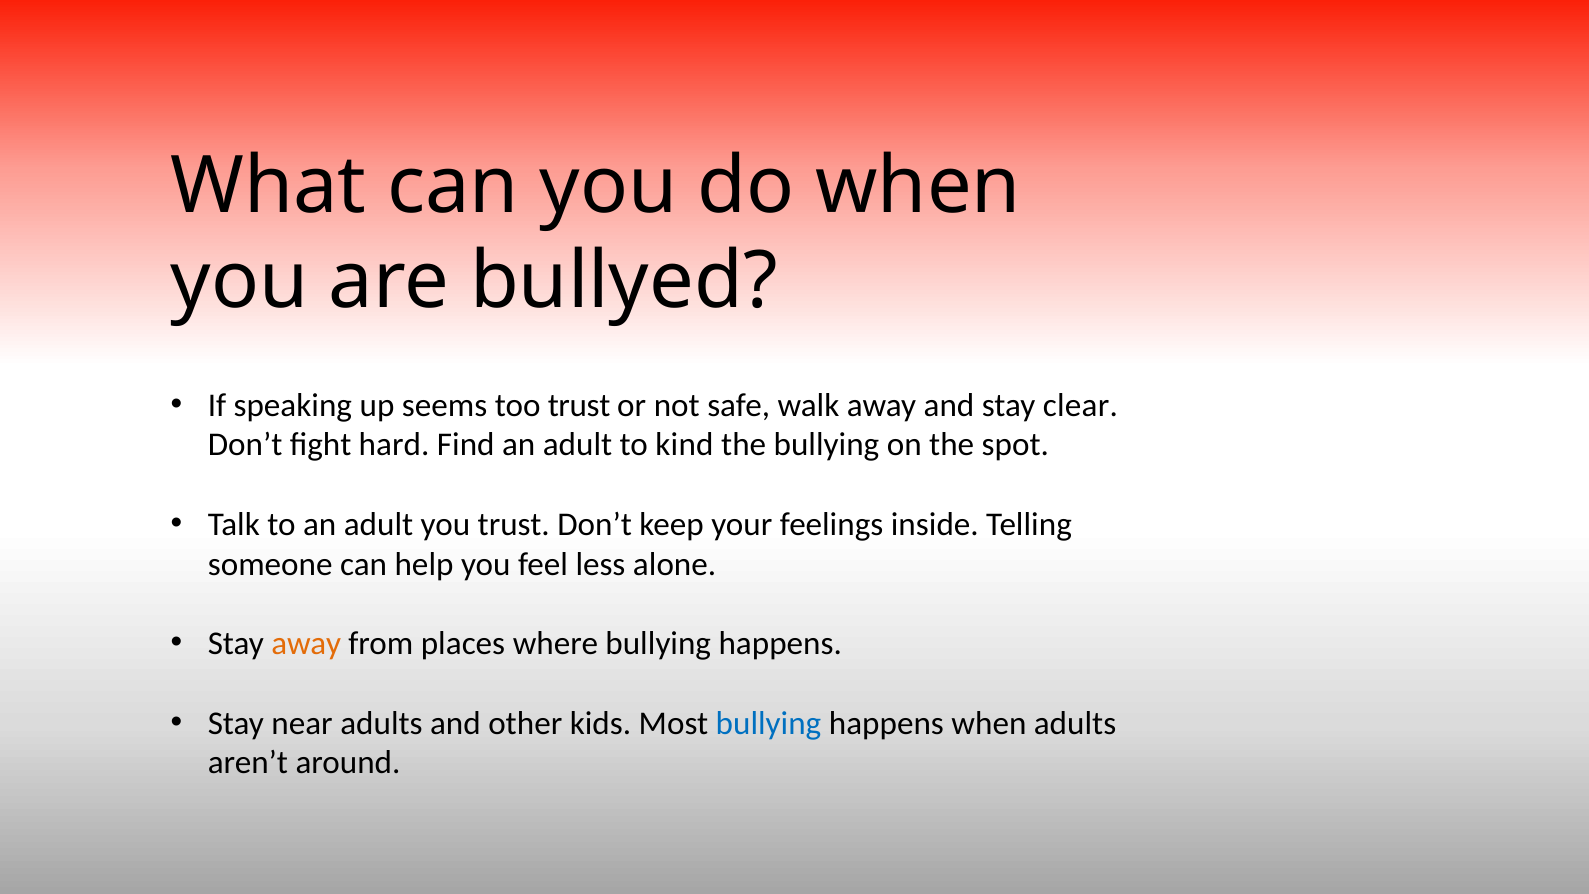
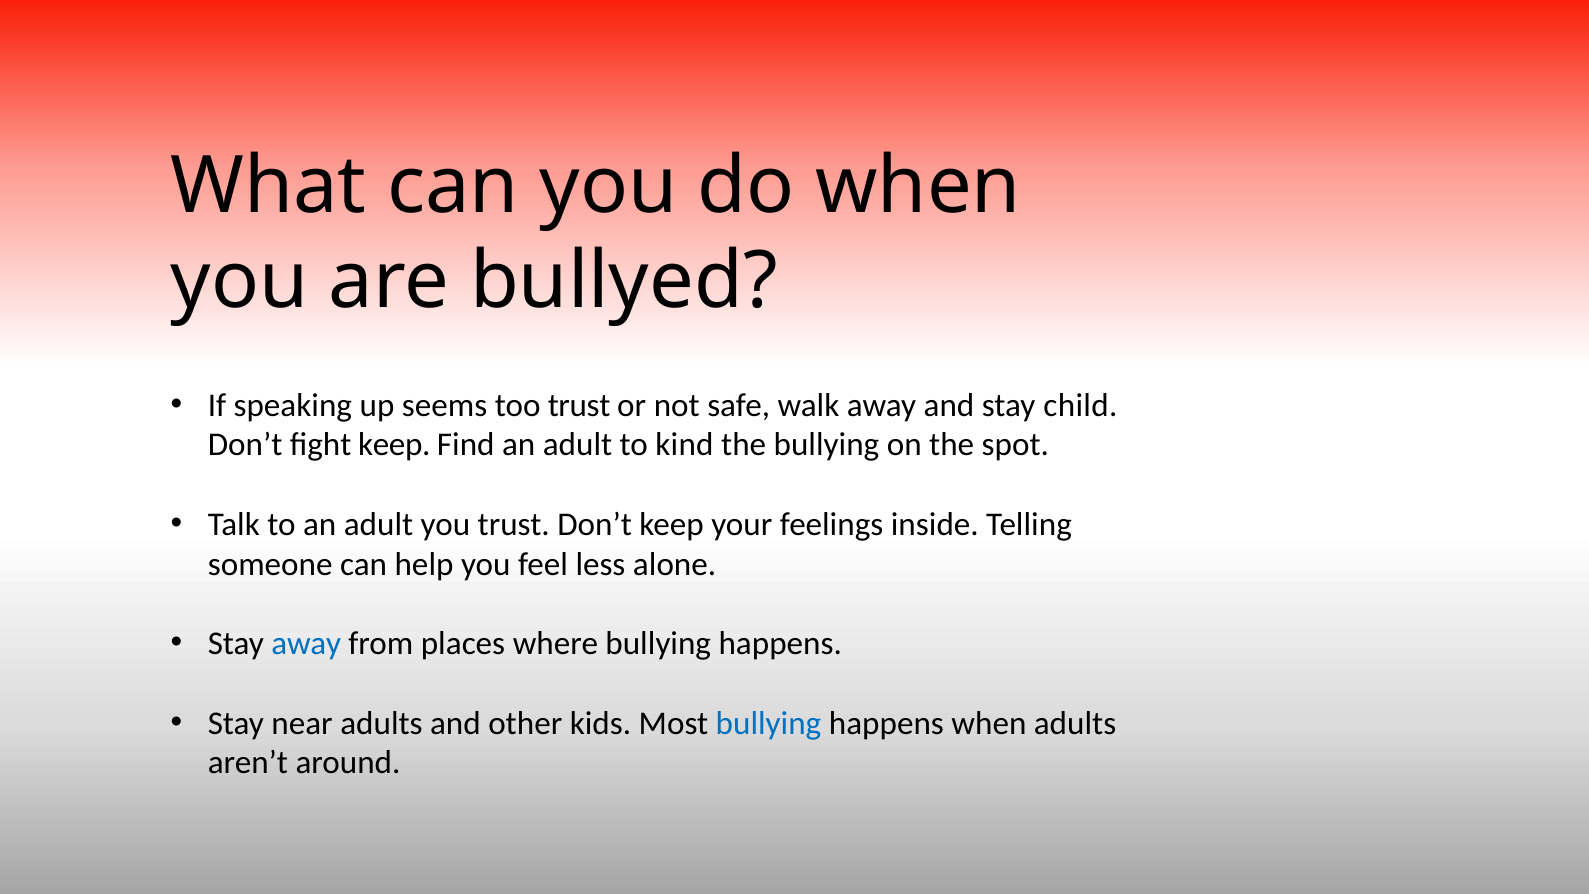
clear: clear -> child (1080, 405)
fight hard: hard -> keep (394, 445)
away colour: orange -> blue (306, 643)
